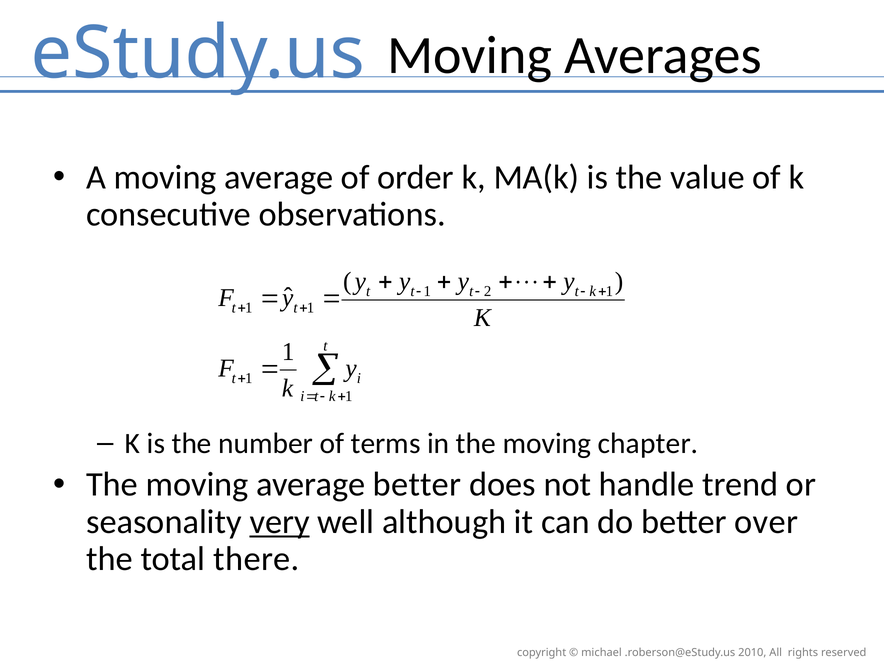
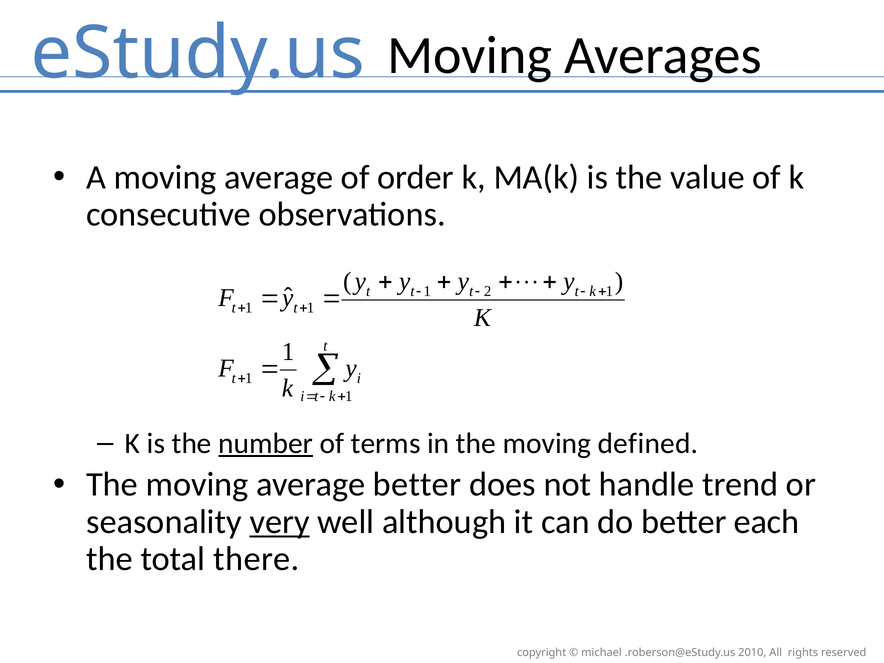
number underline: none -> present (266, 443)
chapter: chapter -> defined (648, 443)
over: over -> each (767, 522)
